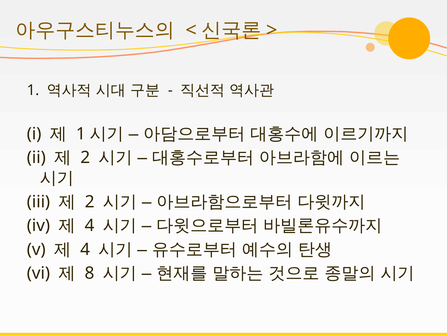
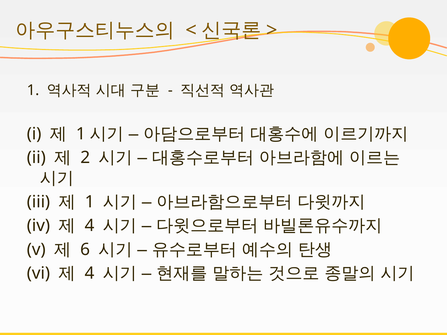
2: 2 -> 1 (90, 202)
4: 4 -> 6 (85, 250)
8: 8 -> 4 (89, 273)
